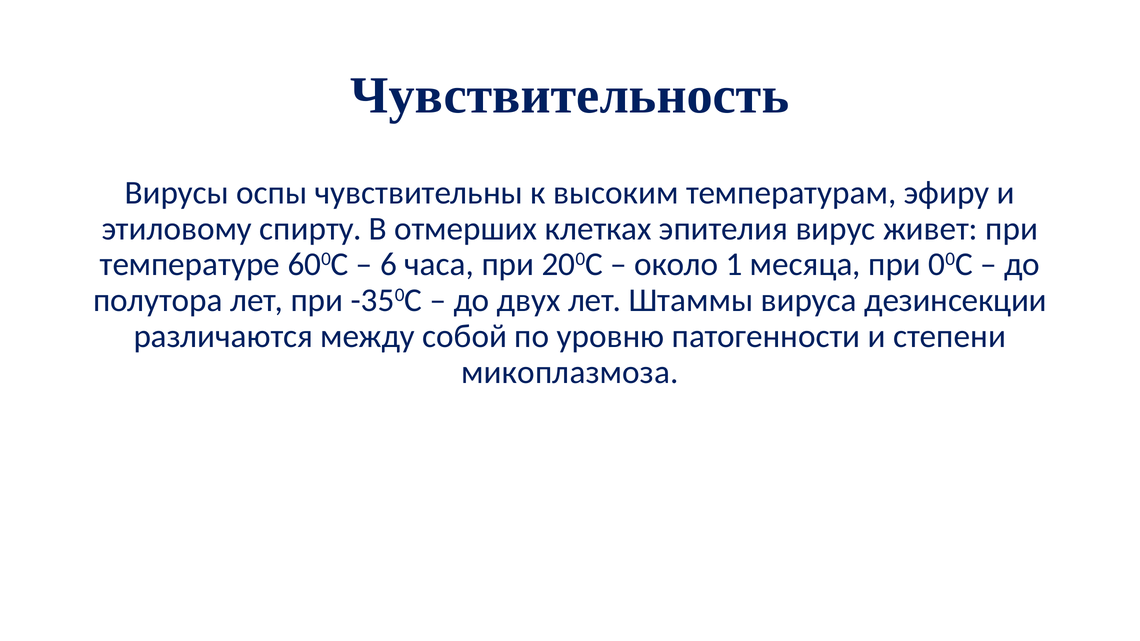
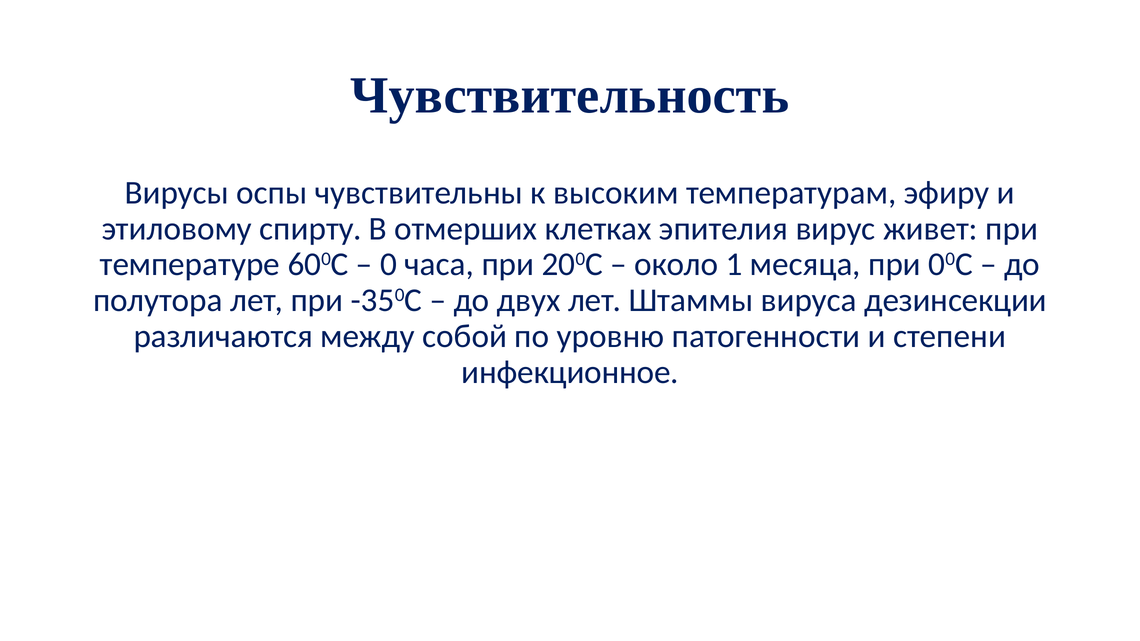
6: 6 -> 0 (388, 265)
микоплазмоза: микоплазмоза -> инфекционное (570, 372)
